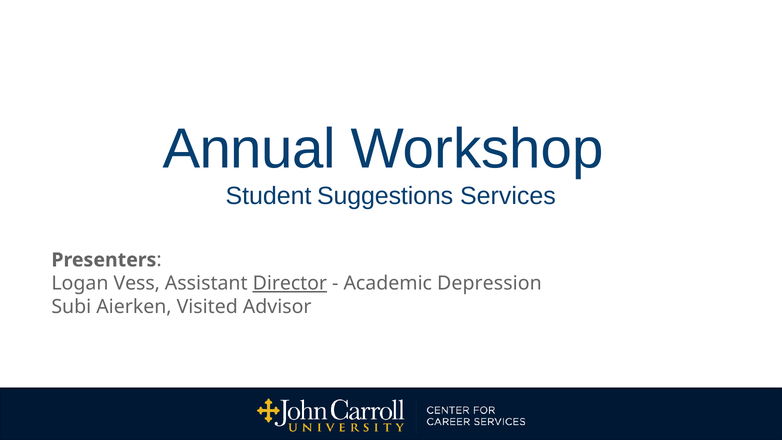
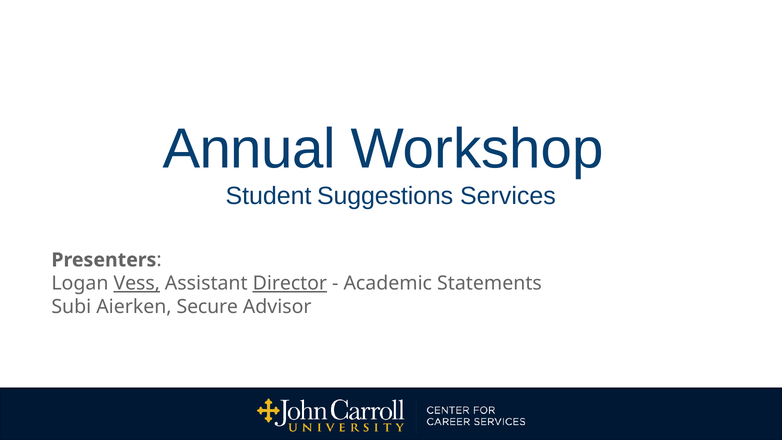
Vess underline: none -> present (137, 283)
Depression: Depression -> Statements (489, 283)
Visited: Visited -> Secure (207, 307)
